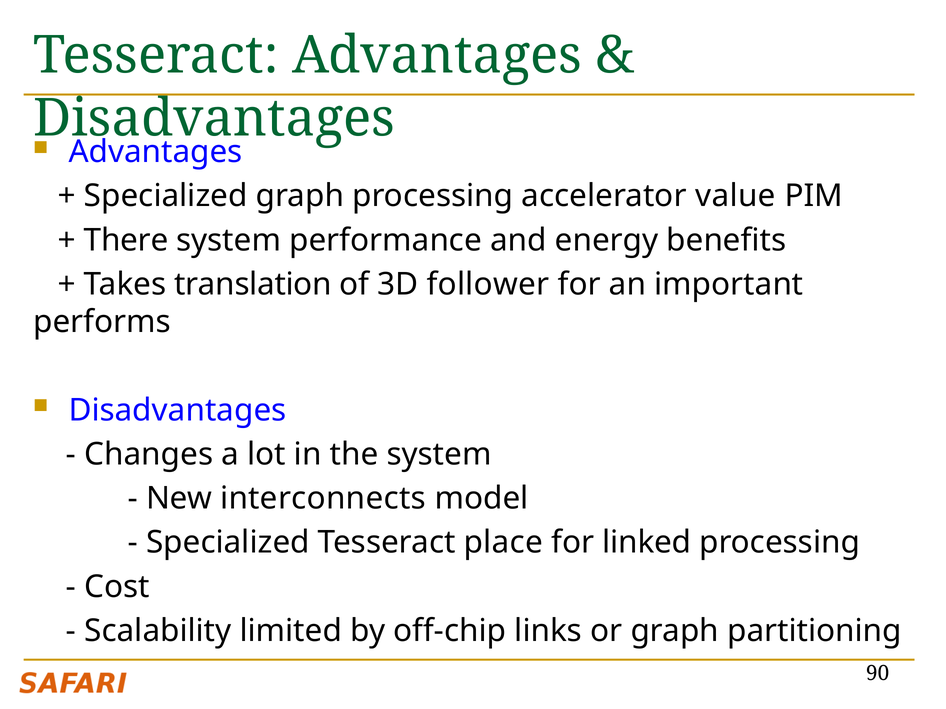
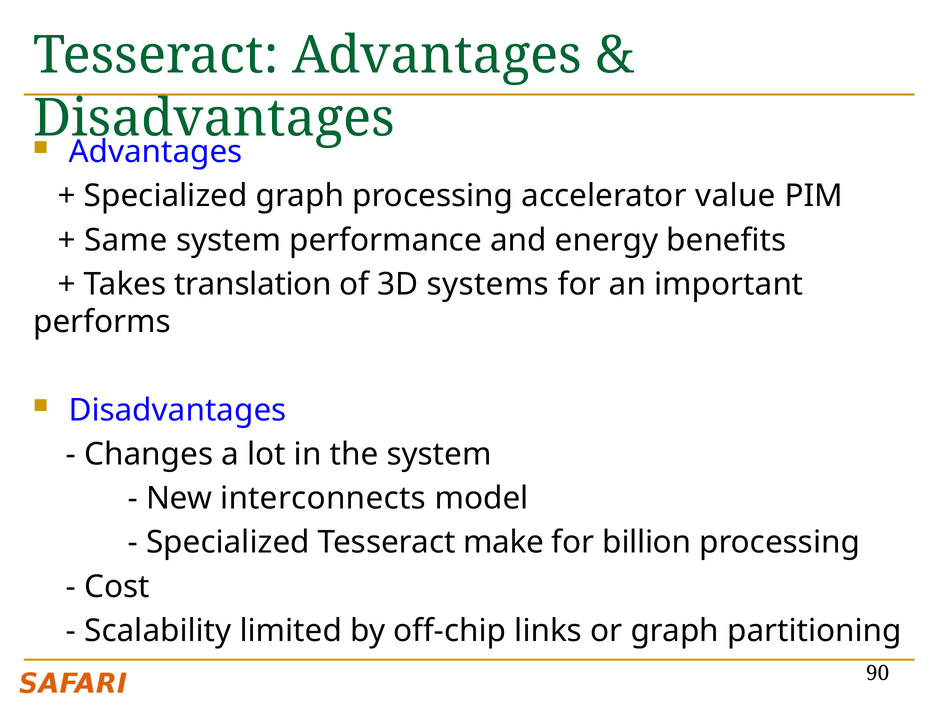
There: There -> Same (126, 240)
follower: follower -> systems (488, 284)
place: place -> make (504, 543)
linked: linked -> billion (647, 543)
